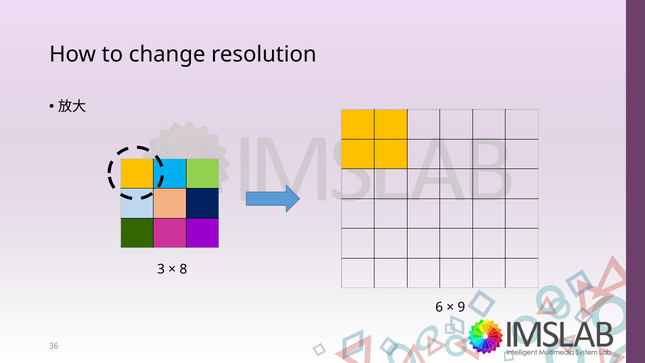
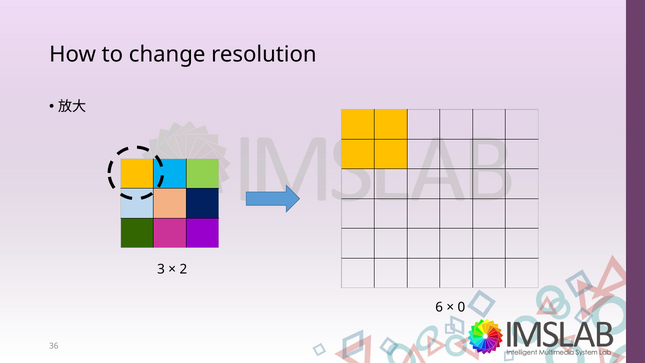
8: 8 -> 2 (183, 269)
9: 9 -> 0 (461, 307)
